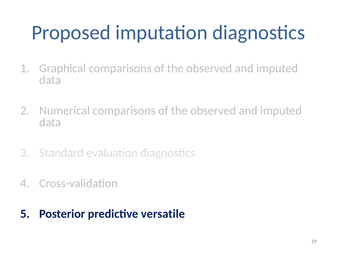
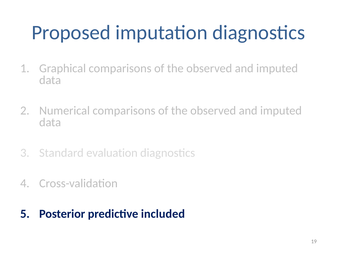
versatile: versatile -> included (163, 214)
